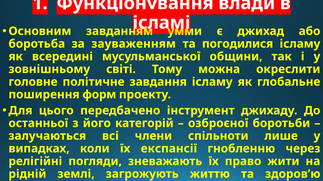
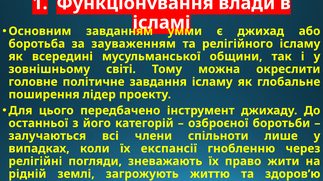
погодилися: погодилися -> релігійного (238, 44)
форм: форм -> лідер (99, 95)
